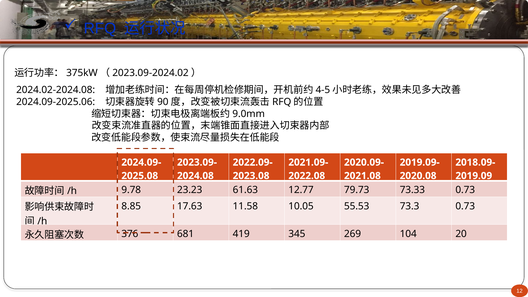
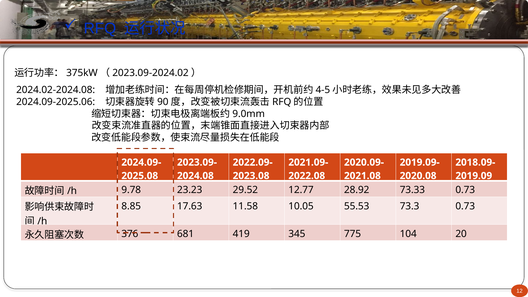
61.63: 61.63 -> 29.52 (245, 190)
79.73: 79.73 -> 28.92 (357, 190)
269: 269 -> 775 (353, 234)
